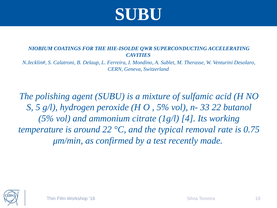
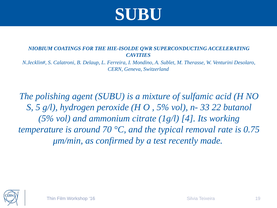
around 22: 22 -> 70 (107, 129)
